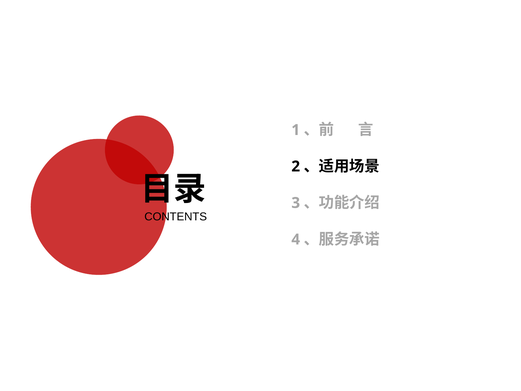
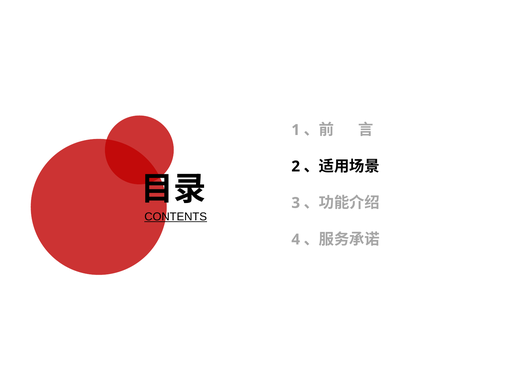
CONTENTS underline: none -> present (176, 217)
